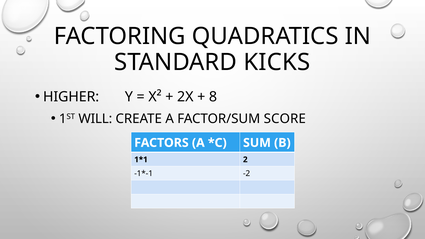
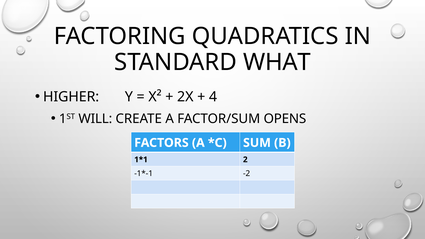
KICKS: KICKS -> WHAT (277, 62)
8: 8 -> 4 (213, 97)
SCORE: SCORE -> OPENS (285, 119)
